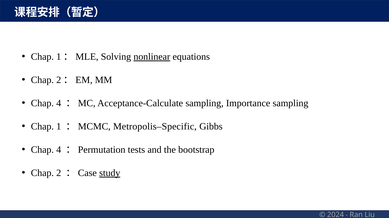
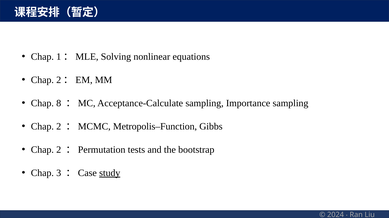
nonlinear underline: present -> none (152, 57)
4: 4 -> 8 (59, 104)
1: 1 -> 2 (59, 127)
Metropolis–Specific: Metropolis–Specific -> Metropolis–Function (155, 127)
4: 4 -> 2 (59, 150)
2: 2 -> 3 (59, 174)
